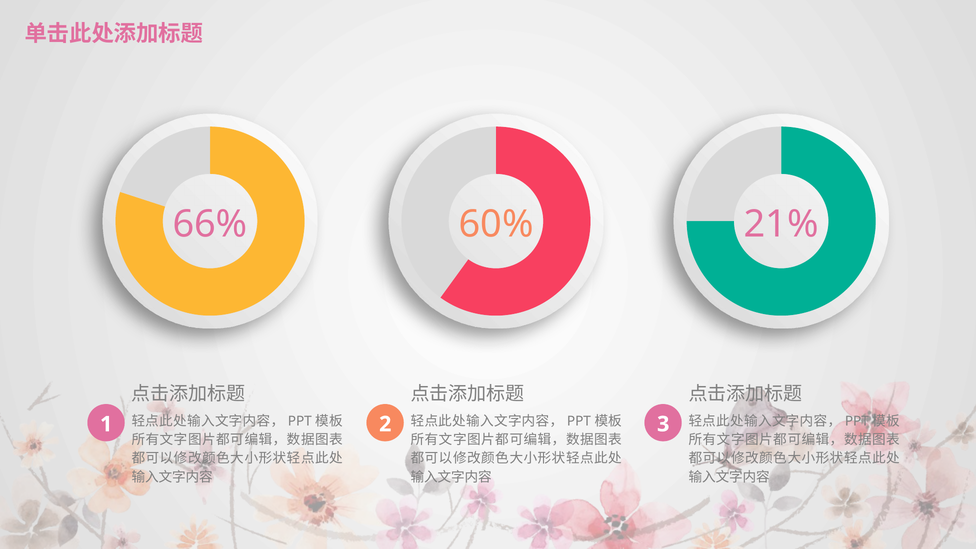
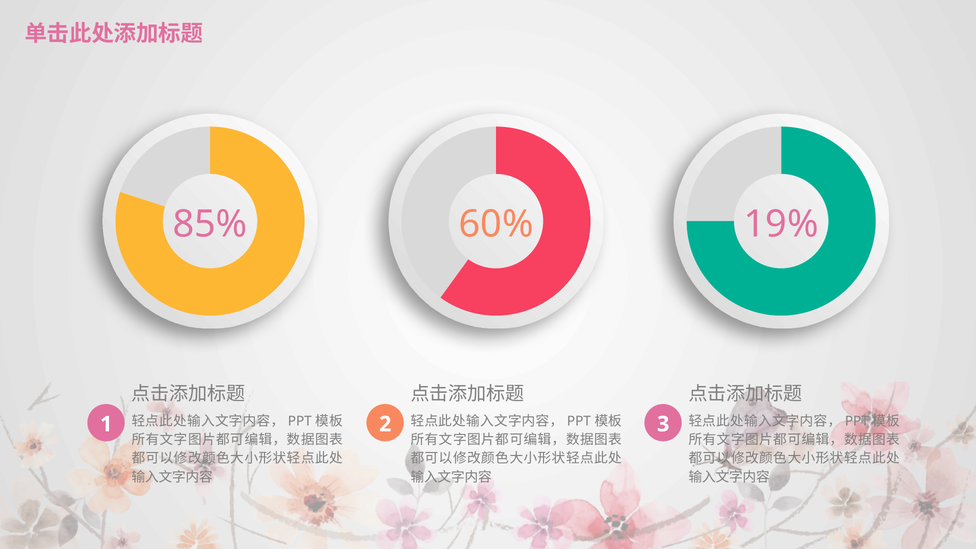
66%: 66% -> 85% (210, 224)
21%: 21% -> 19% (781, 224)
